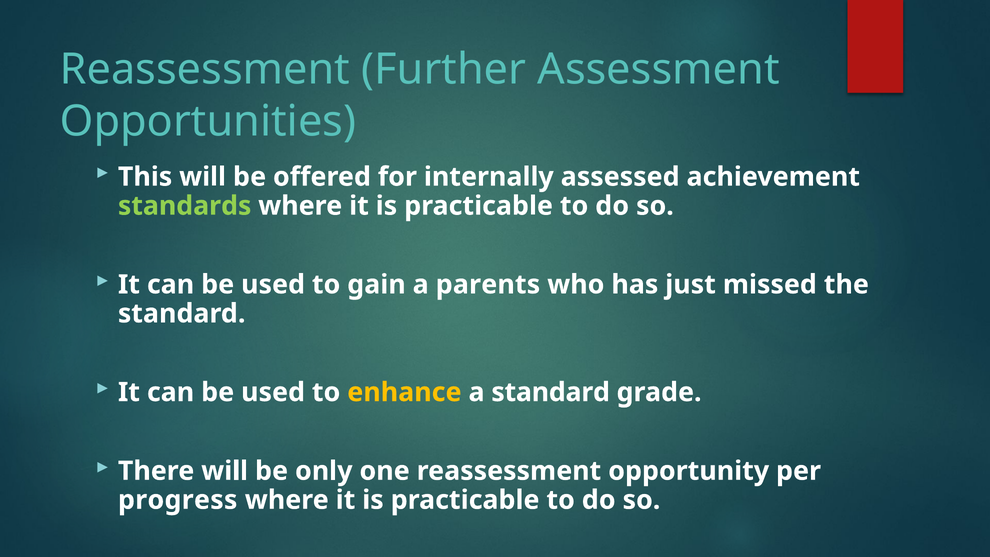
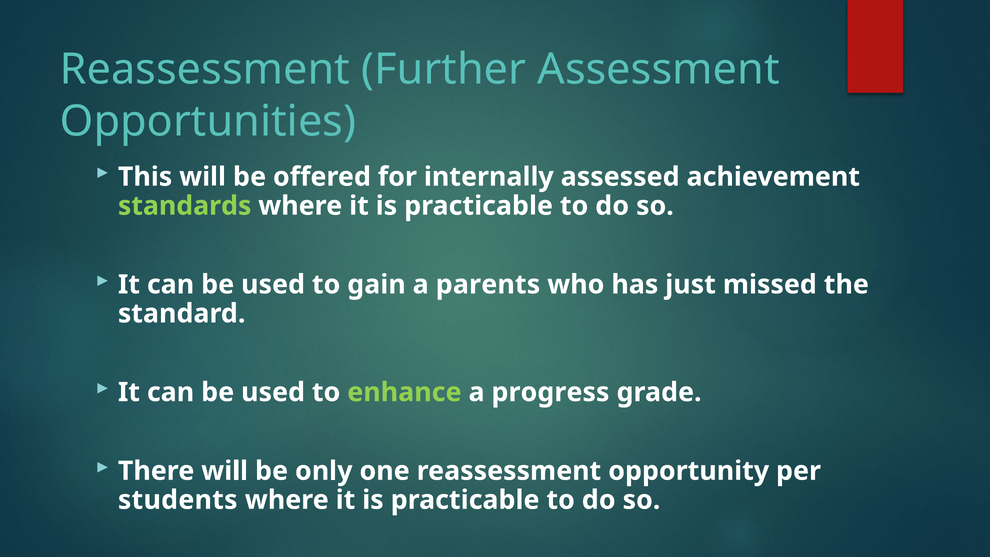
enhance colour: yellow -> light green (404, 392)
a standard: standard -> progress (550, 392)
progress: progress -> students (178, 500)
